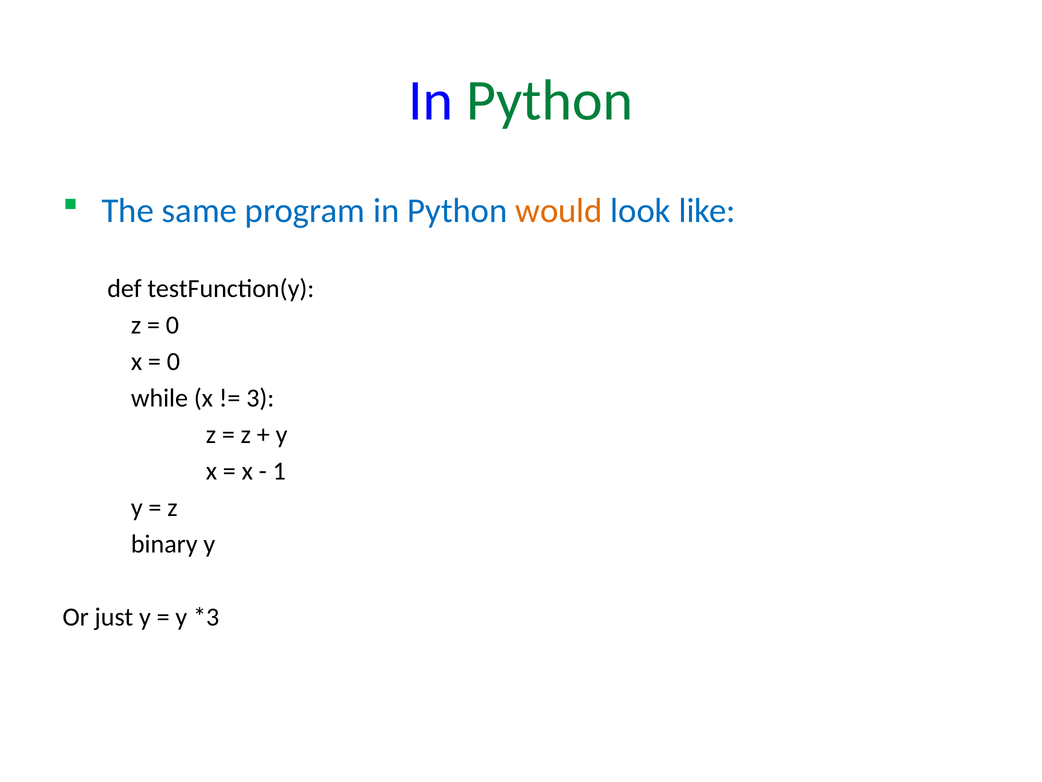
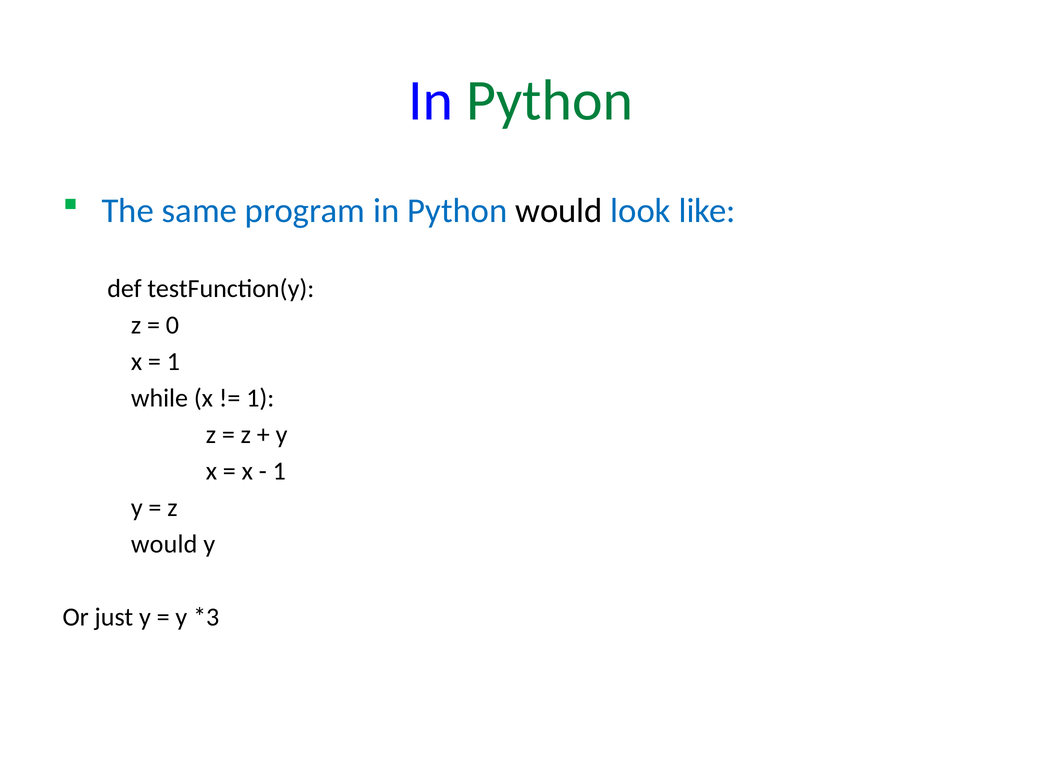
would colour: orange -> black (559, 211)
0: 0 -> 1 (173, 361)
3: 3 -> 1 (260, 398)
binary: binary -> would (164, 544)
